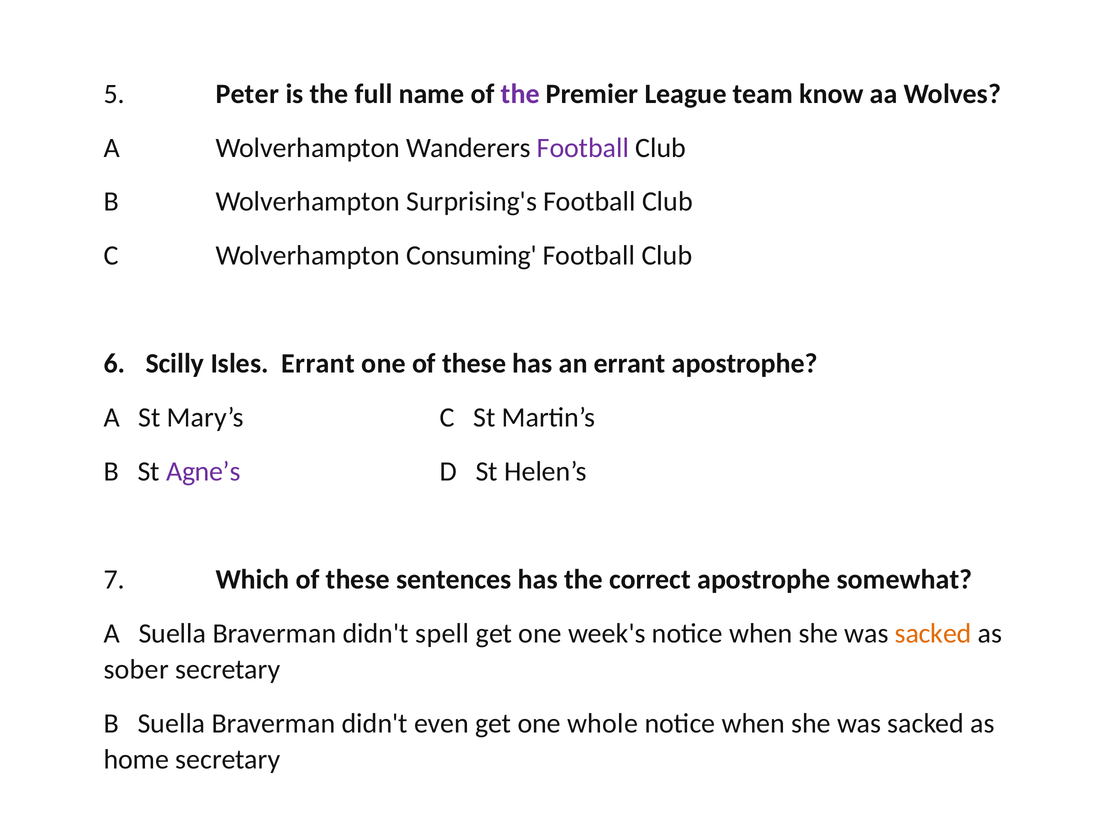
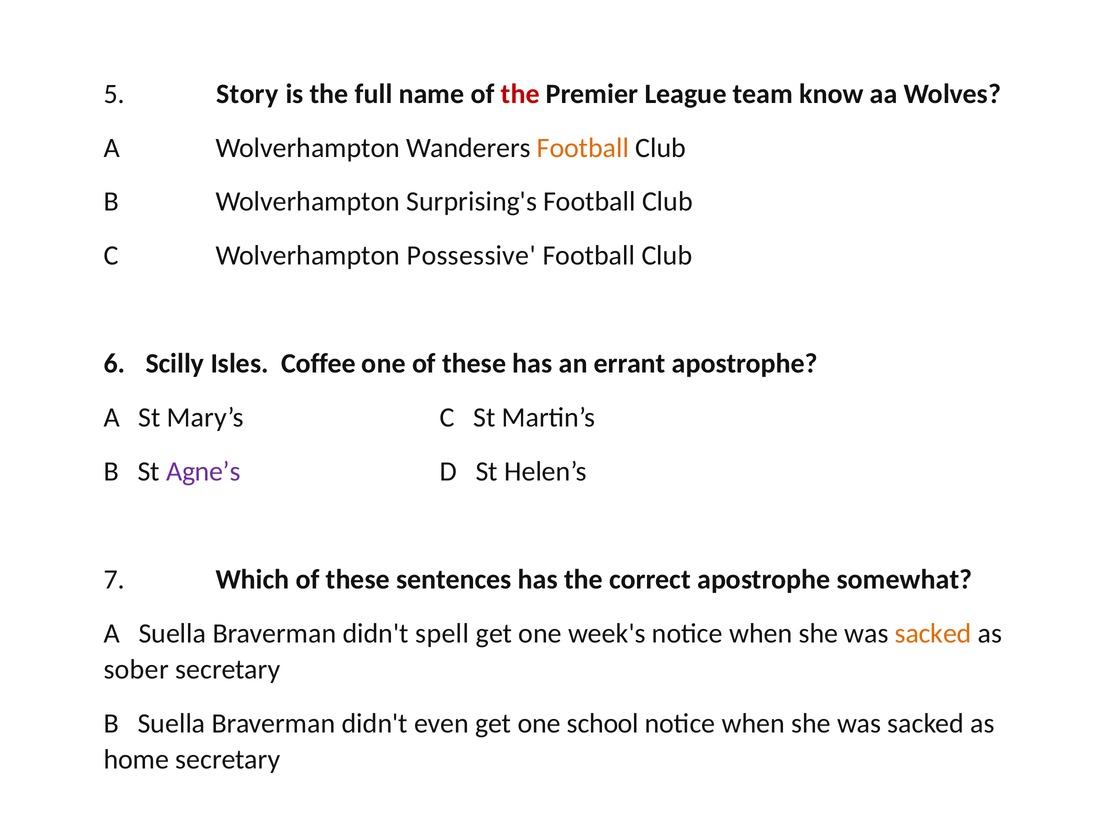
Peter: Peter -> Story (247, 94)
the colour: purple -> red (520, 94)
Football colour: purple -> orange (583, 148)
Consuming: Consuming -> Possessive (471, 256)
Isles Errant: Errant -> Coffee (318, 364)
whole: whole -> school (603, 723)
